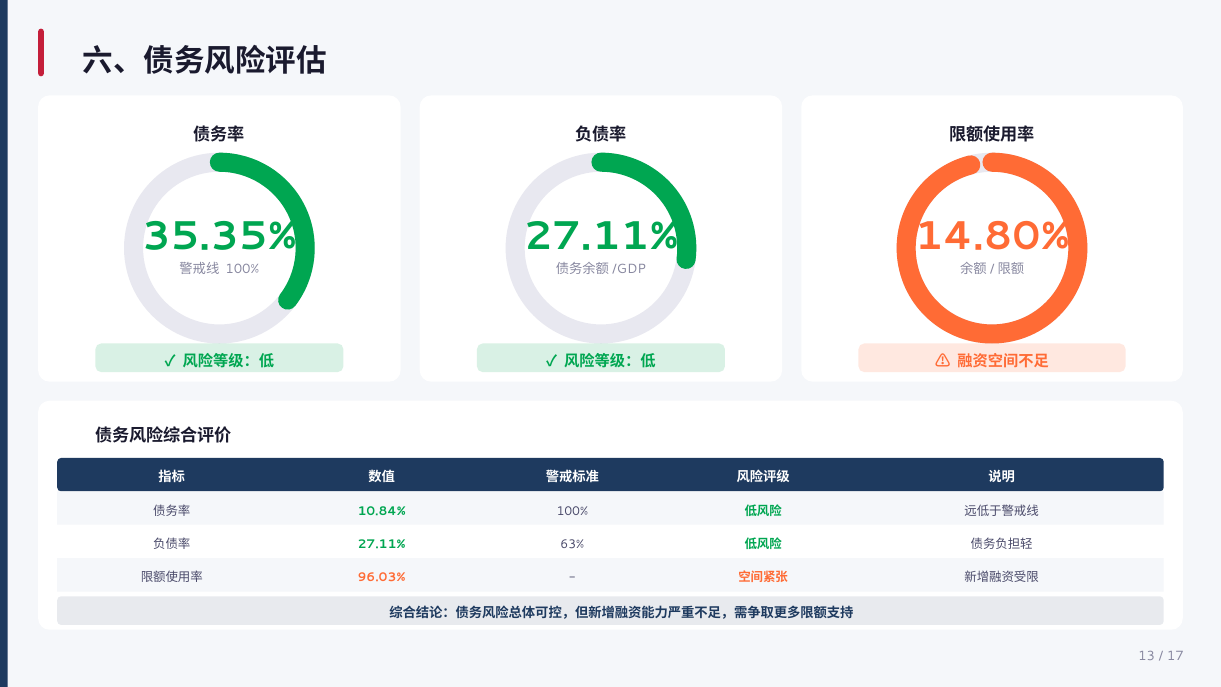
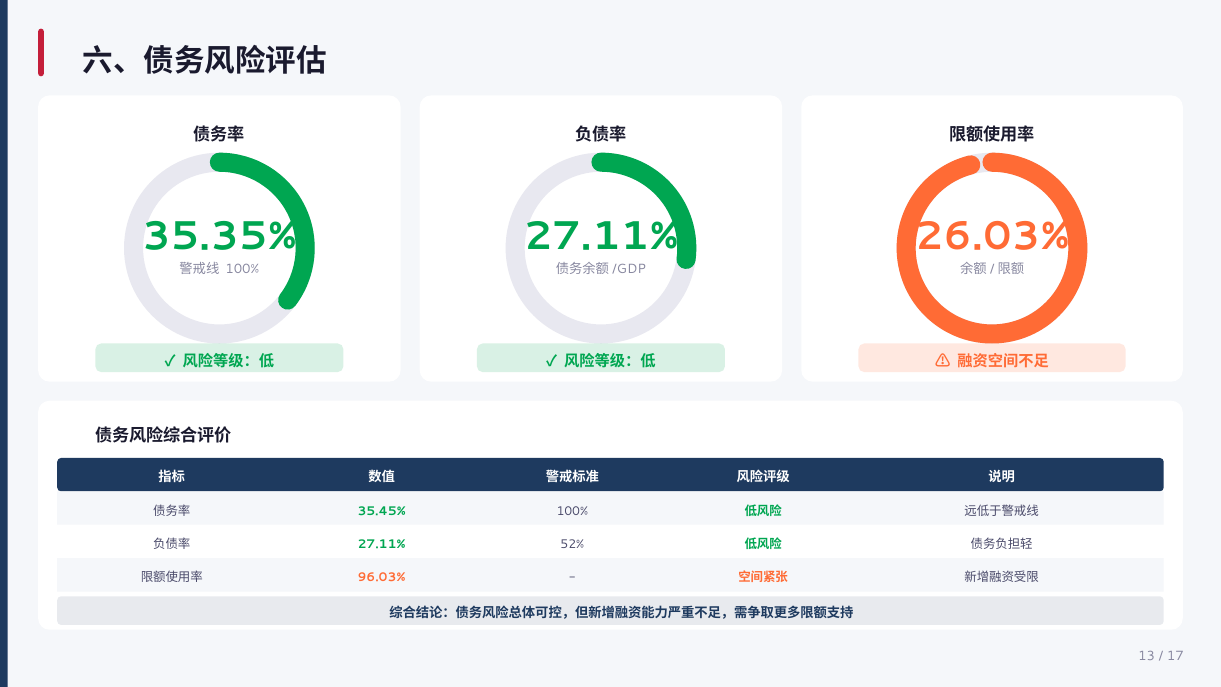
14.80%: 14.80% -> 26.03% (992, 236)
10.84%: 10.84% -> 35.45% (382, 511)
63%: 63% -> 52% (572, 544)
